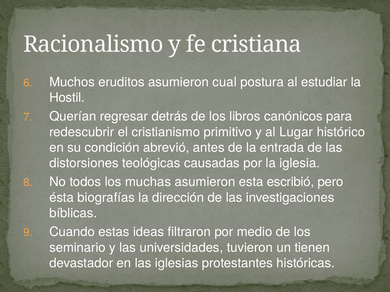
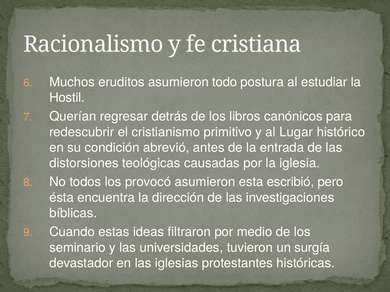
cual: cual -> todo (225, 82)
muchas: muchas -> provocó (148, 182)
biografías: biografías -> encuentra (106, 198)
tienen: tienen -> surgía (312, 248)
